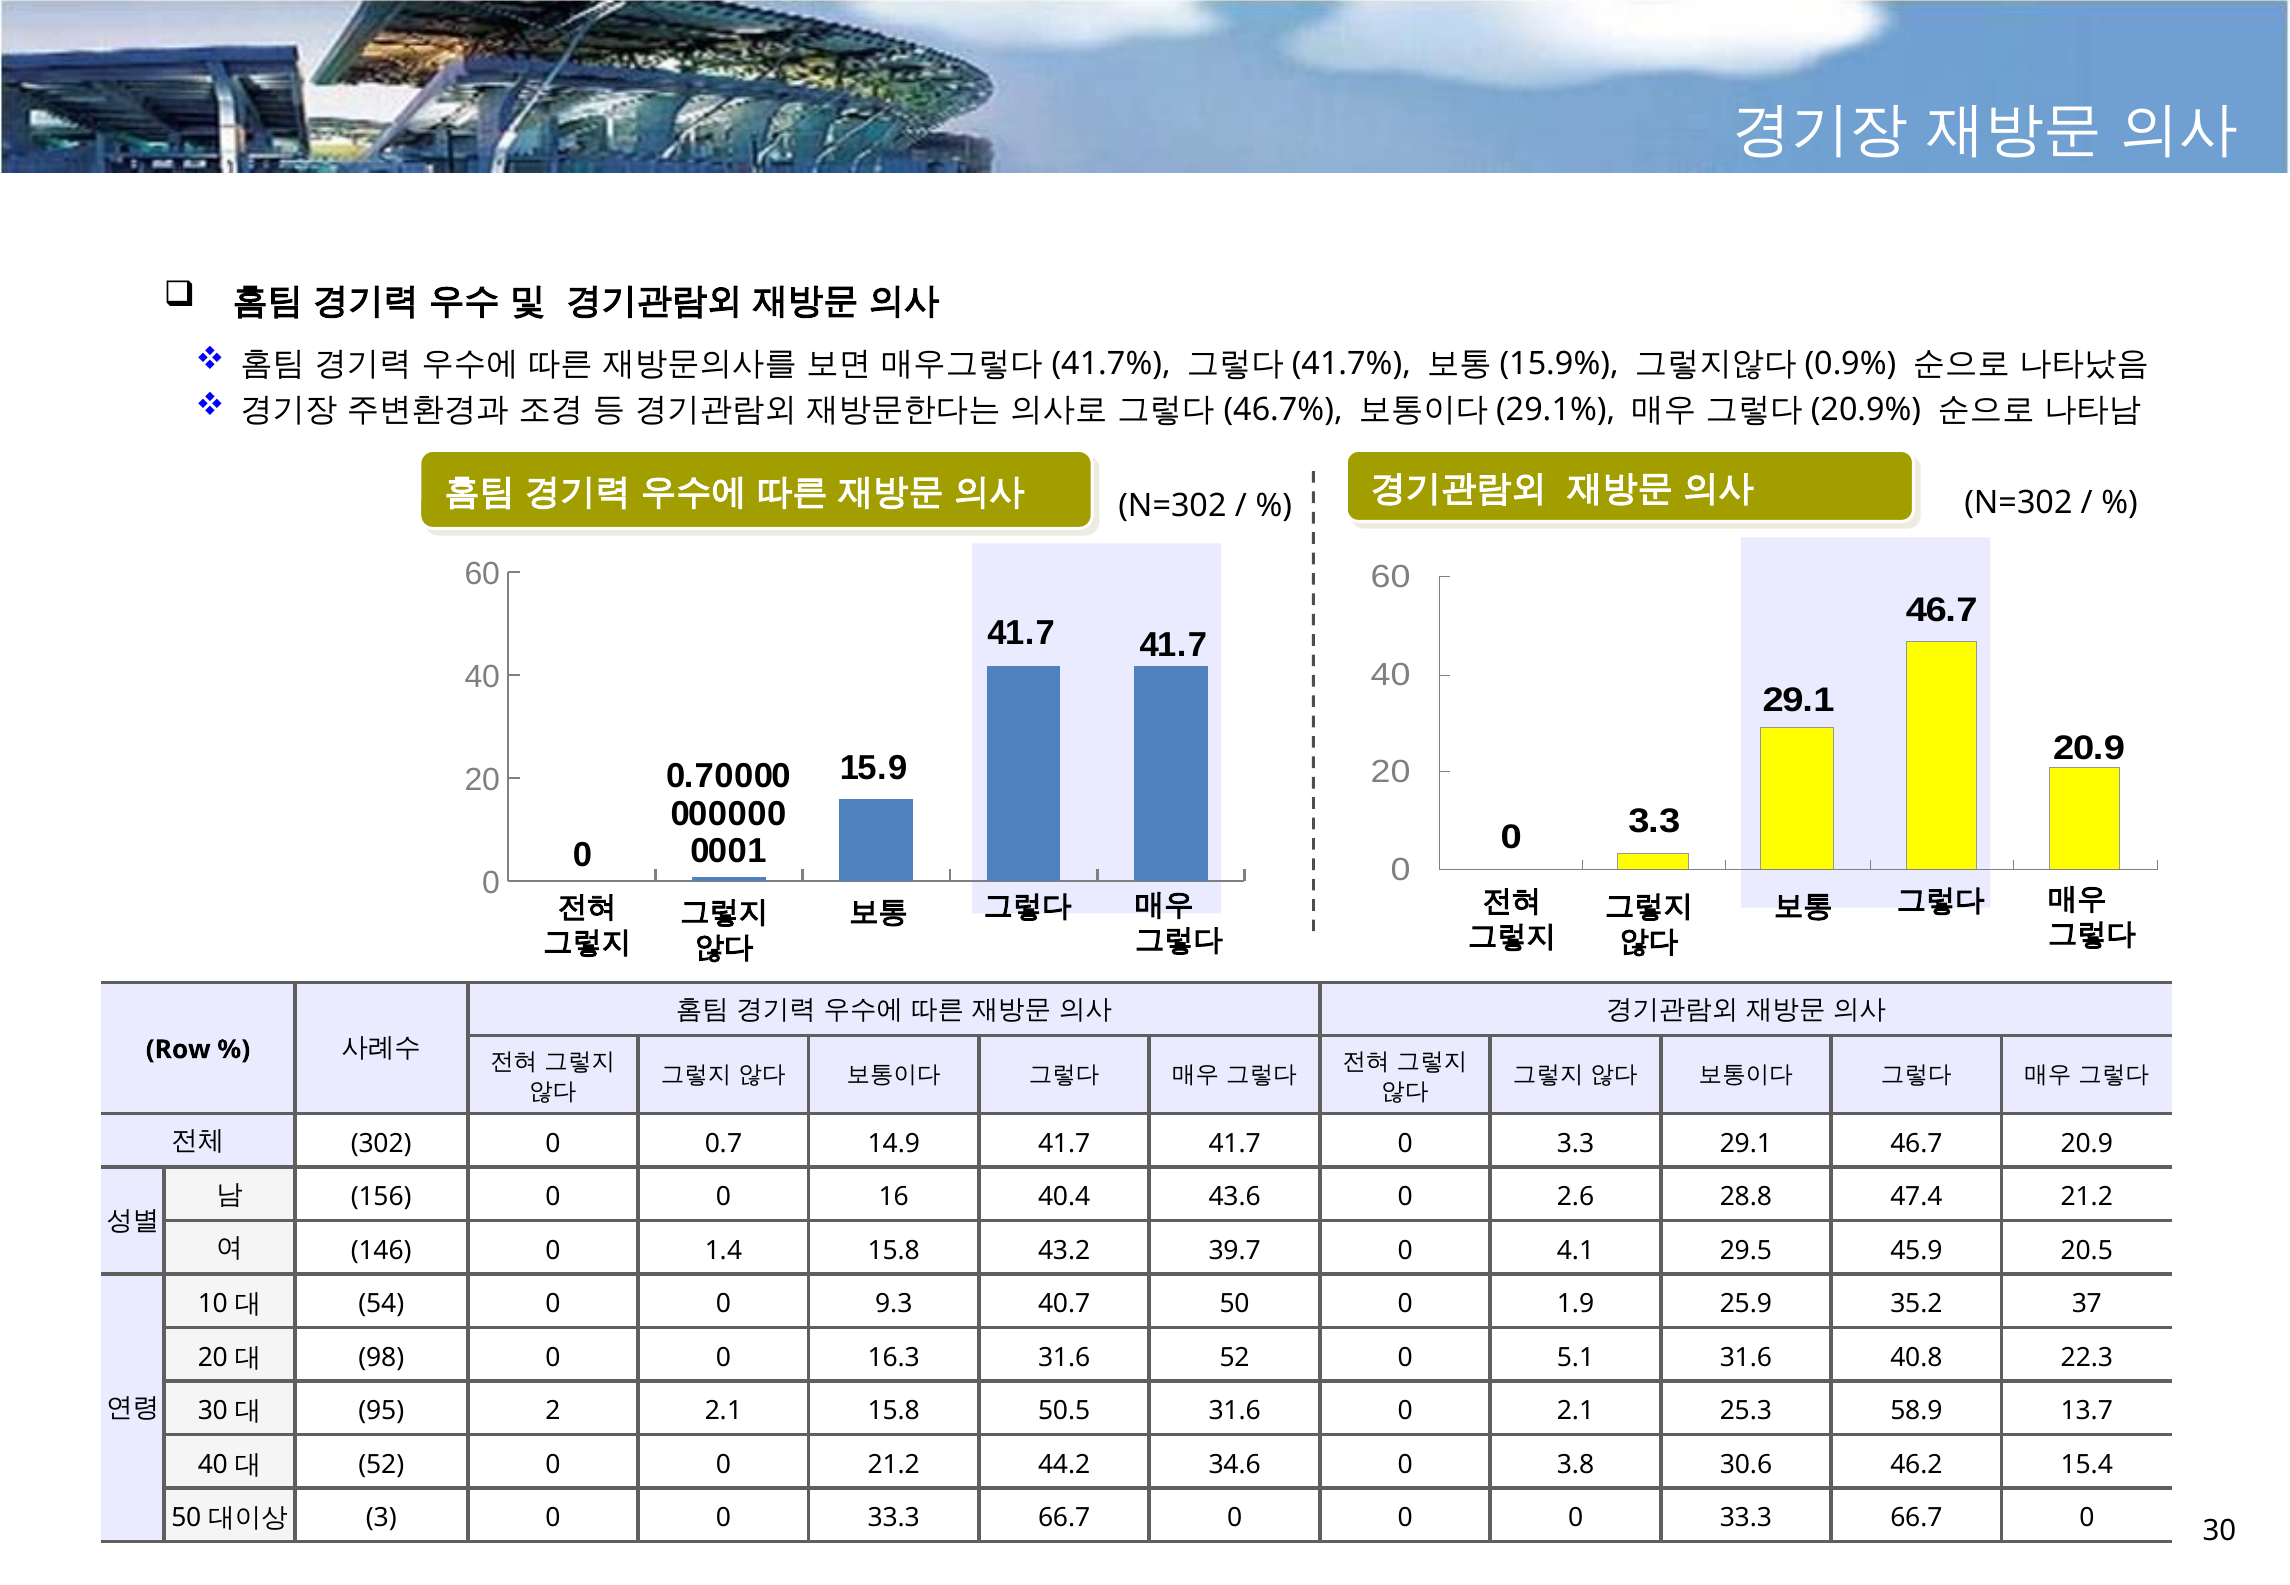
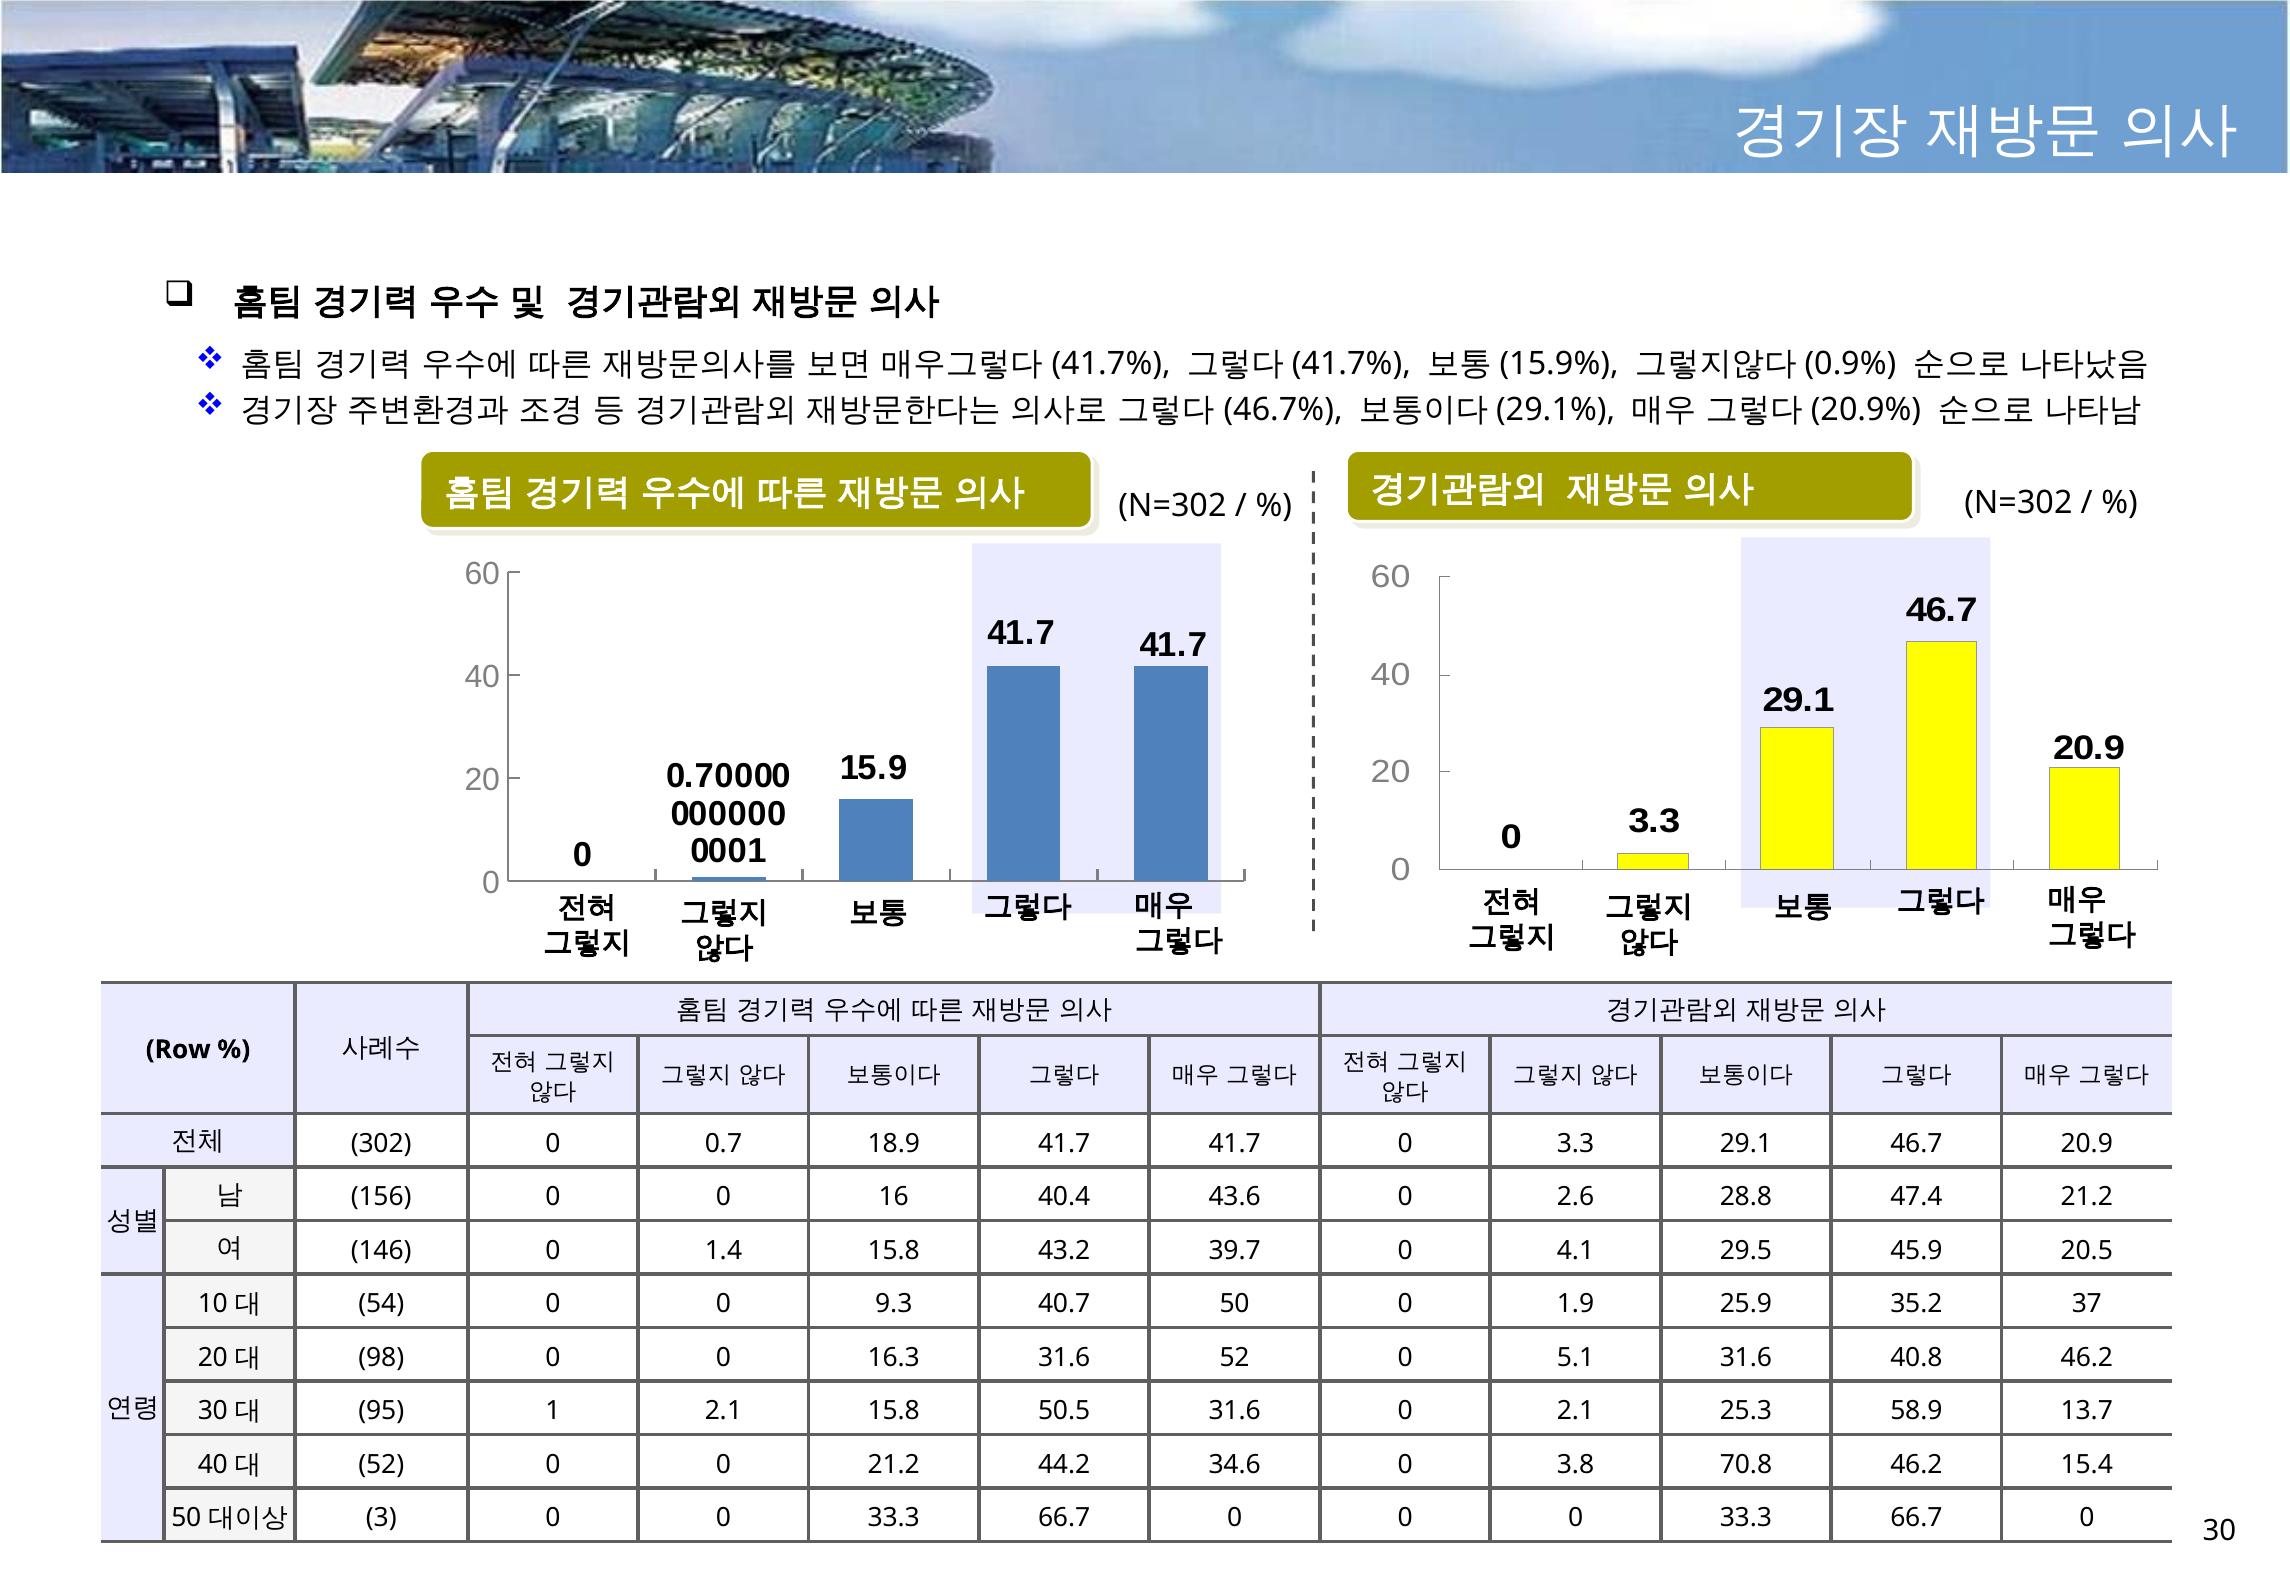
14.9: 14.9 -> 18.9 (894, 1144)
40.8 22.3: 22.3 -> 46.2 (2087, 1358)
2: 2 -> 1 (553, 1412)
30.6: 30.6 -> 70.8 (1746, 1465)
